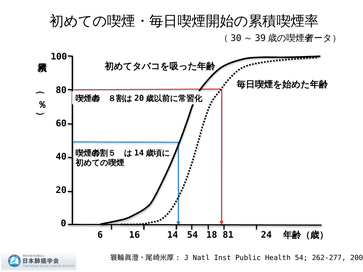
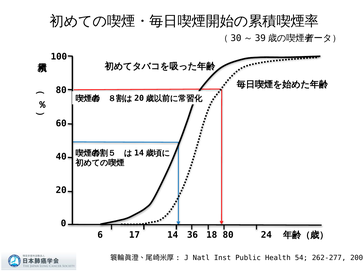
16: 16 -> 17 (134, 235)
14 54: 54 -> 36 (192, 235)
18 81: 81 -> 80 (228, 235)
